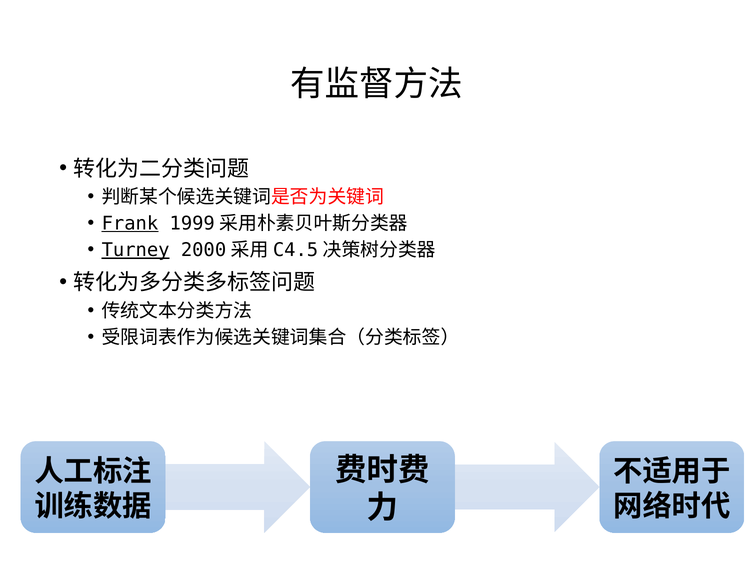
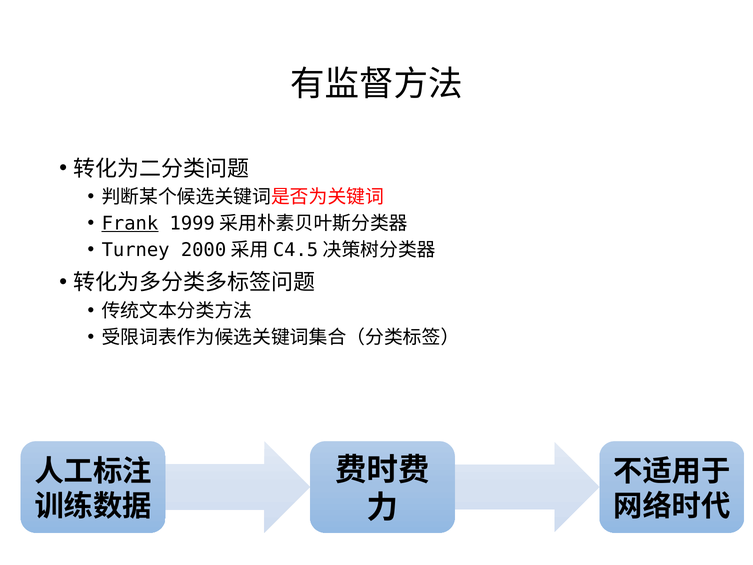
Turney underline: present -> none (136, 250)
